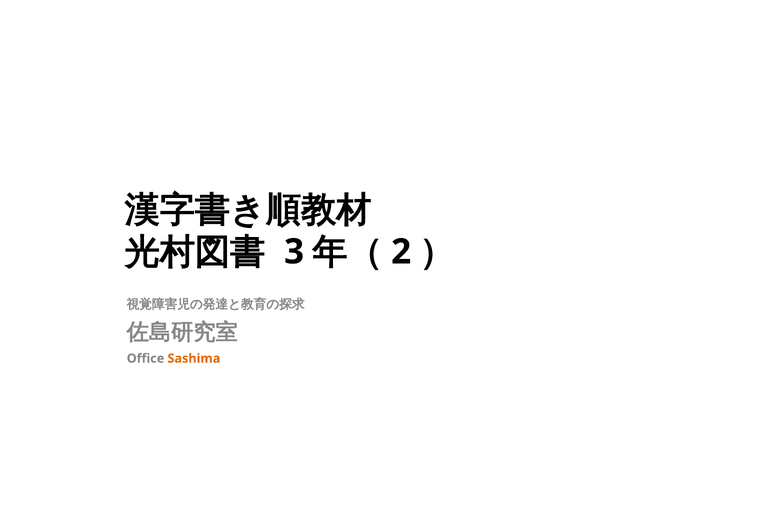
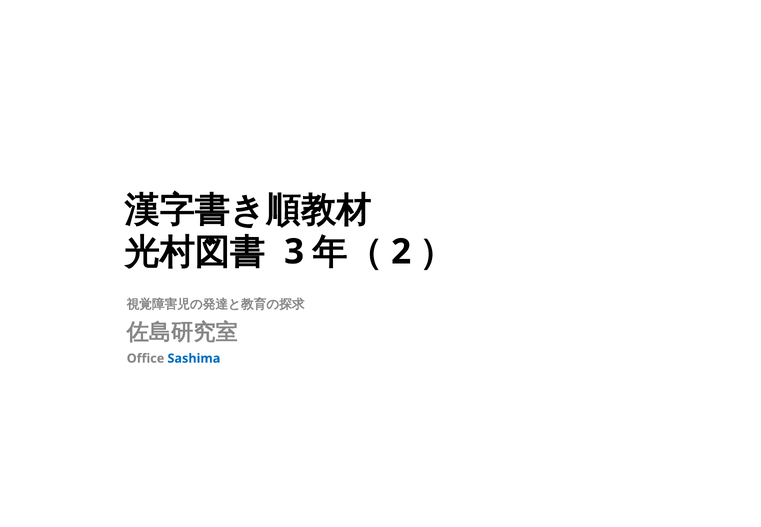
Sashima colour: orange -> blue (194, 358)
